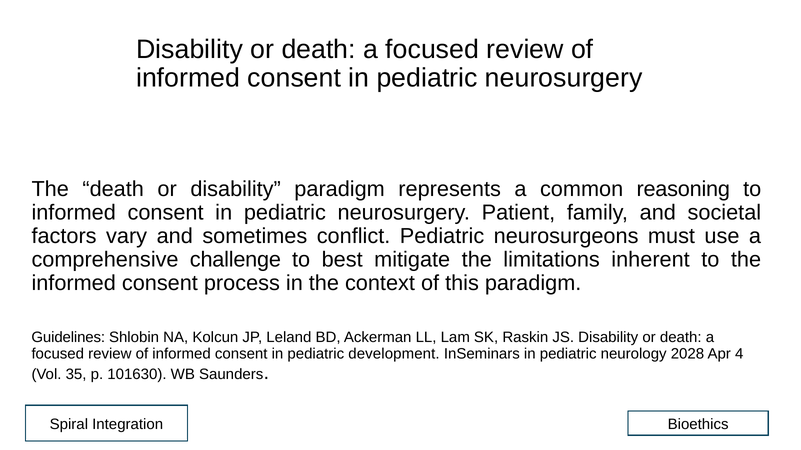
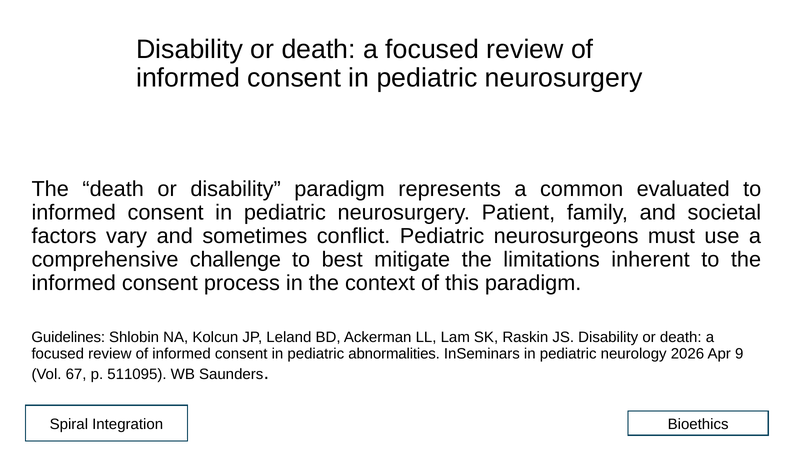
reasoning: reasoning -> evaluated (683, 189)
development: development -> abnormalities (394, 354)
2028: 2028 -> 2026 (687, 354)
4: 4 -> 9 (739, 354)
35: 35 -> 67 (76, 375)
101630: 101630 -> 511095 (137, 375)
